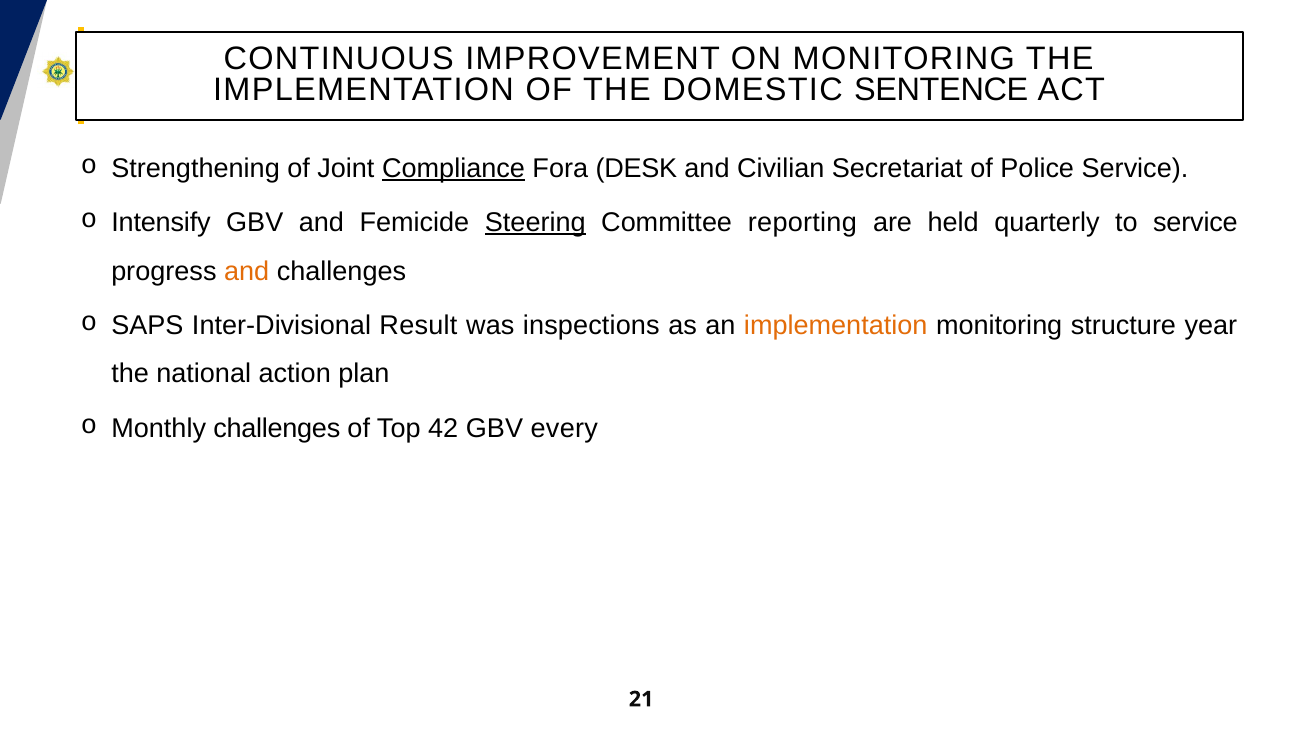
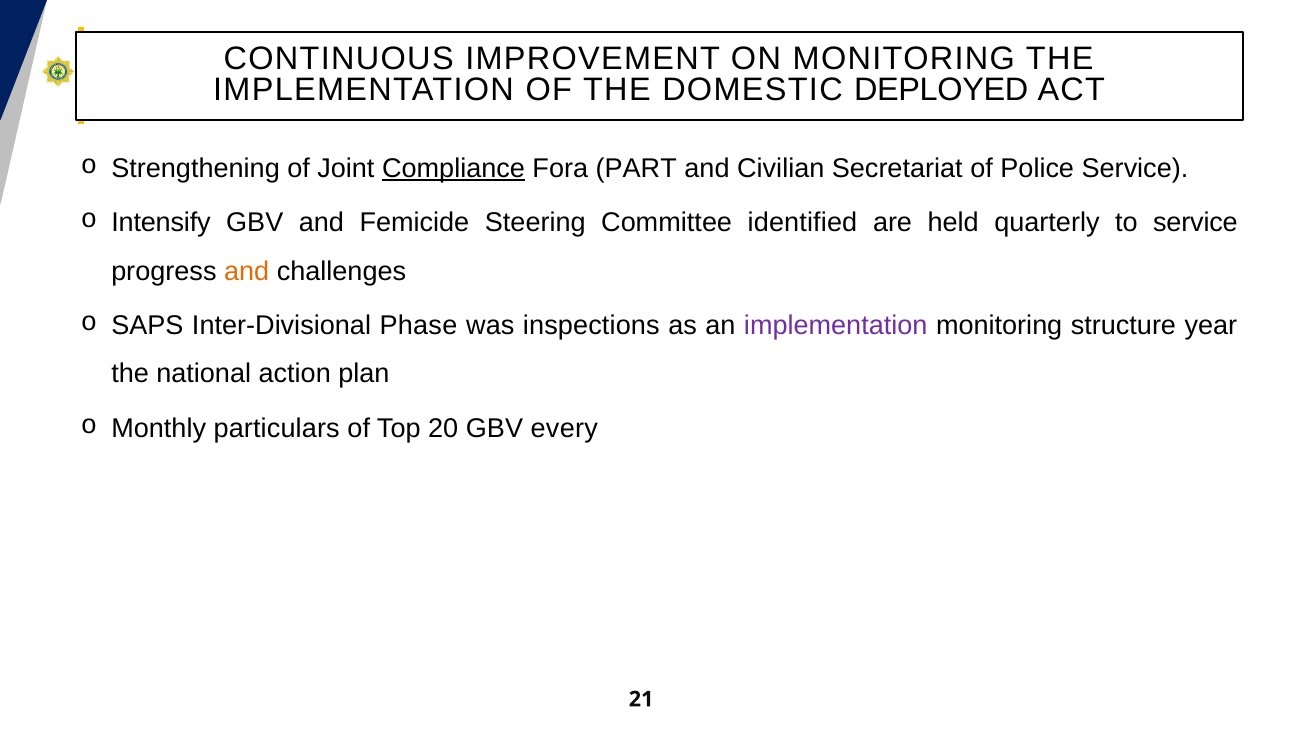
SENTENCE: SENTENCE -> DEPLOYED (941, 90)
DESK: DESK -> PART (636, 169)
Steering underline: present -> none (535, 223)
reporting: reporting -> identified (802, 223)
Result: Result -> Phase (418, 325)
implementation colour: orange -> purple (836, 325)
Monthly challenges: challenges -> particulars (277, 428)
42: 42 -> 20 (443, 428)
